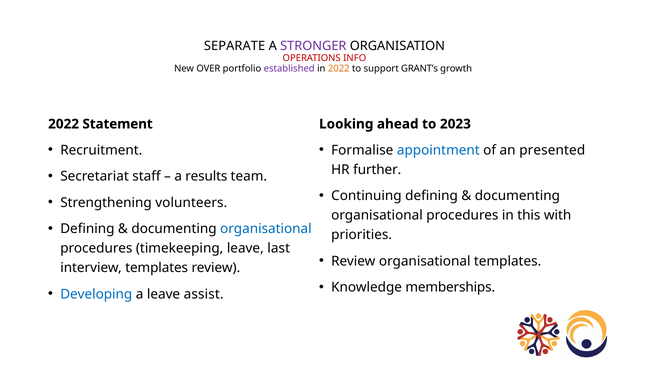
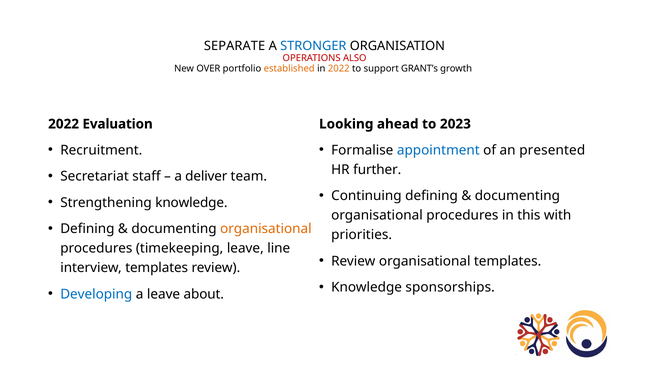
STRONGER colour: purple -> blue (313, 46)
INFO: INFO -> ALSO (355, 58)
established colour: purple -> orange (289, 68)
Statement: Statement -> Evaluation (118, 124)
results: results -> deliver (206, 177)
Strengthening volunteers: volunteers -> knowledge (191, 203)
organisational colour: blue -> orange (266, 229)
last: last -> line (279, 249)
memberships: memberships -> sponsorships (450, 287)
assist: assist -> about (204, 294)
